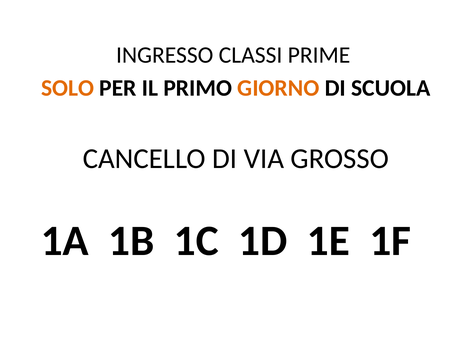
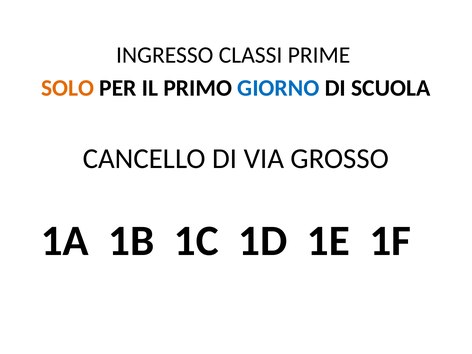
GIORNO colour: orange -> blue (278, 88)
